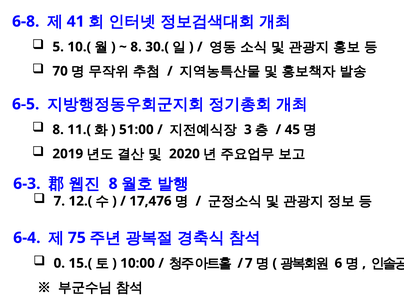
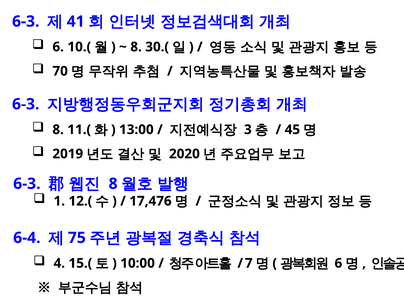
6-8: 6-8 -> 6-3 (26, 21)
5: 5 -> 6 (58, 47)
6-5: 6-5 -> 6-3 (26, 104)
51:00: 51:00 -> 13:00 (136, 130)
7: 7 -> 1 (59, 201)
0: 0 -> 4 (59, 263)
